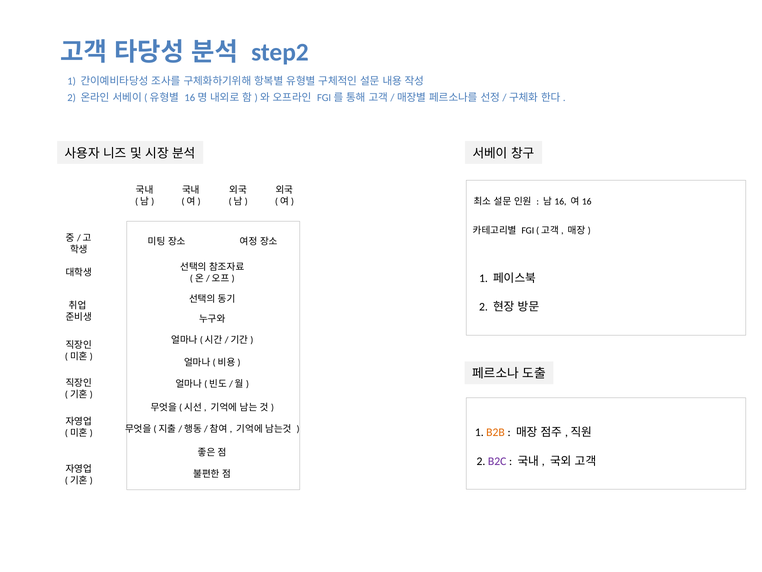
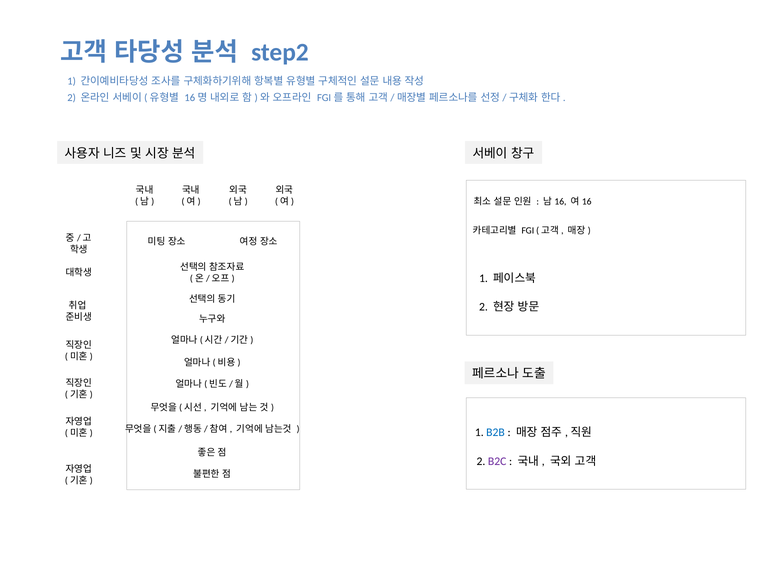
B2B colour: orange -> blue (496, 432)
